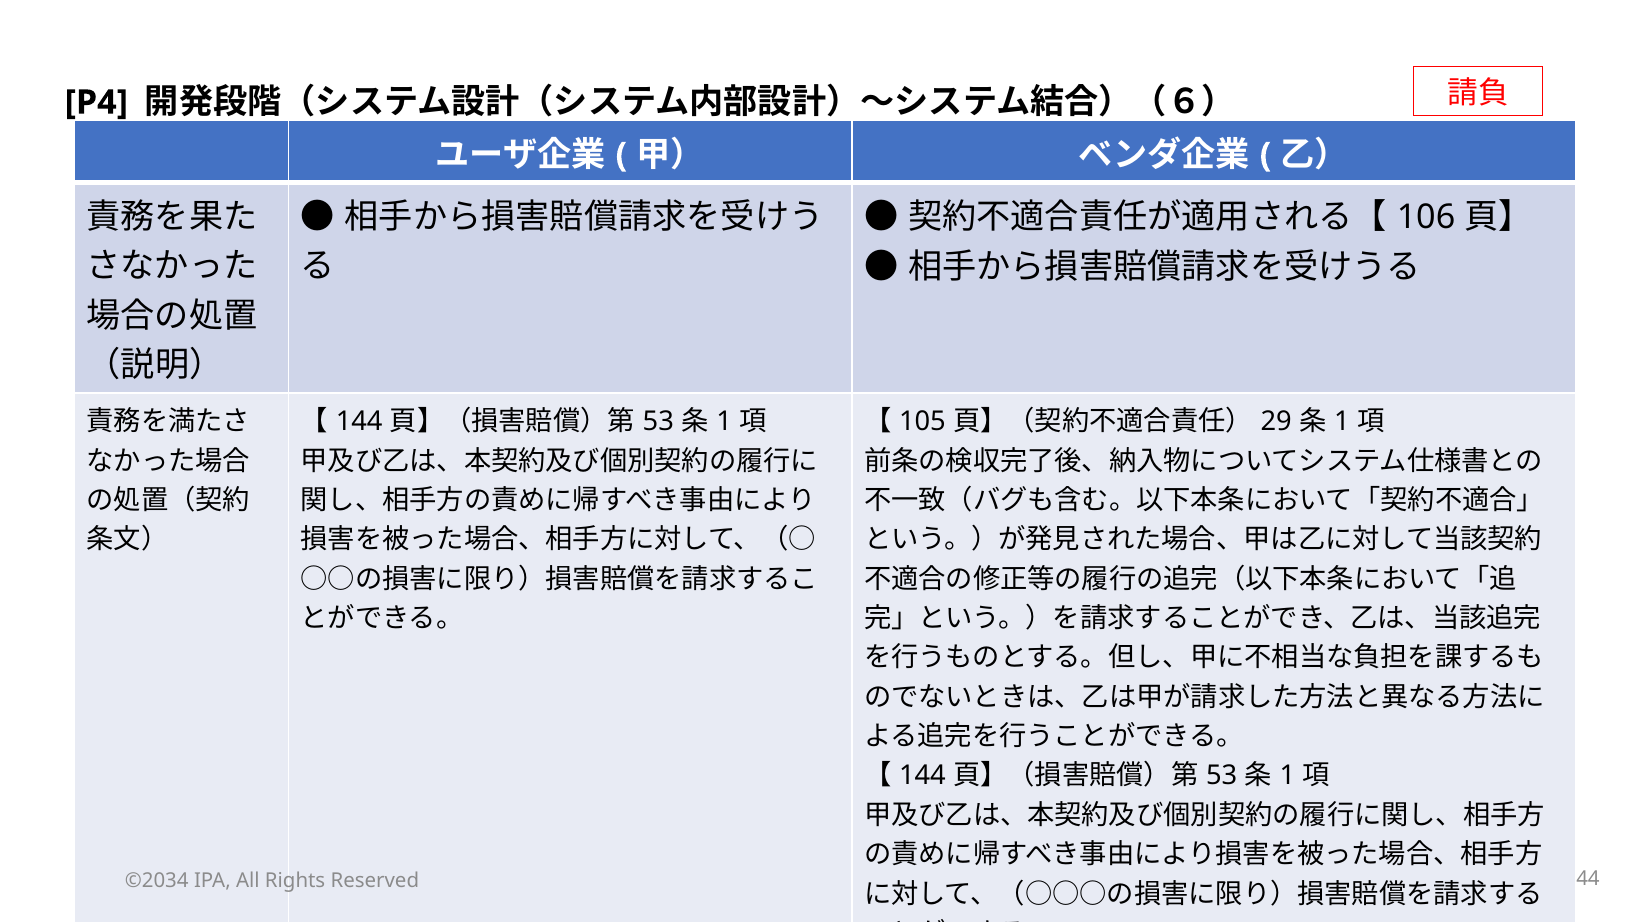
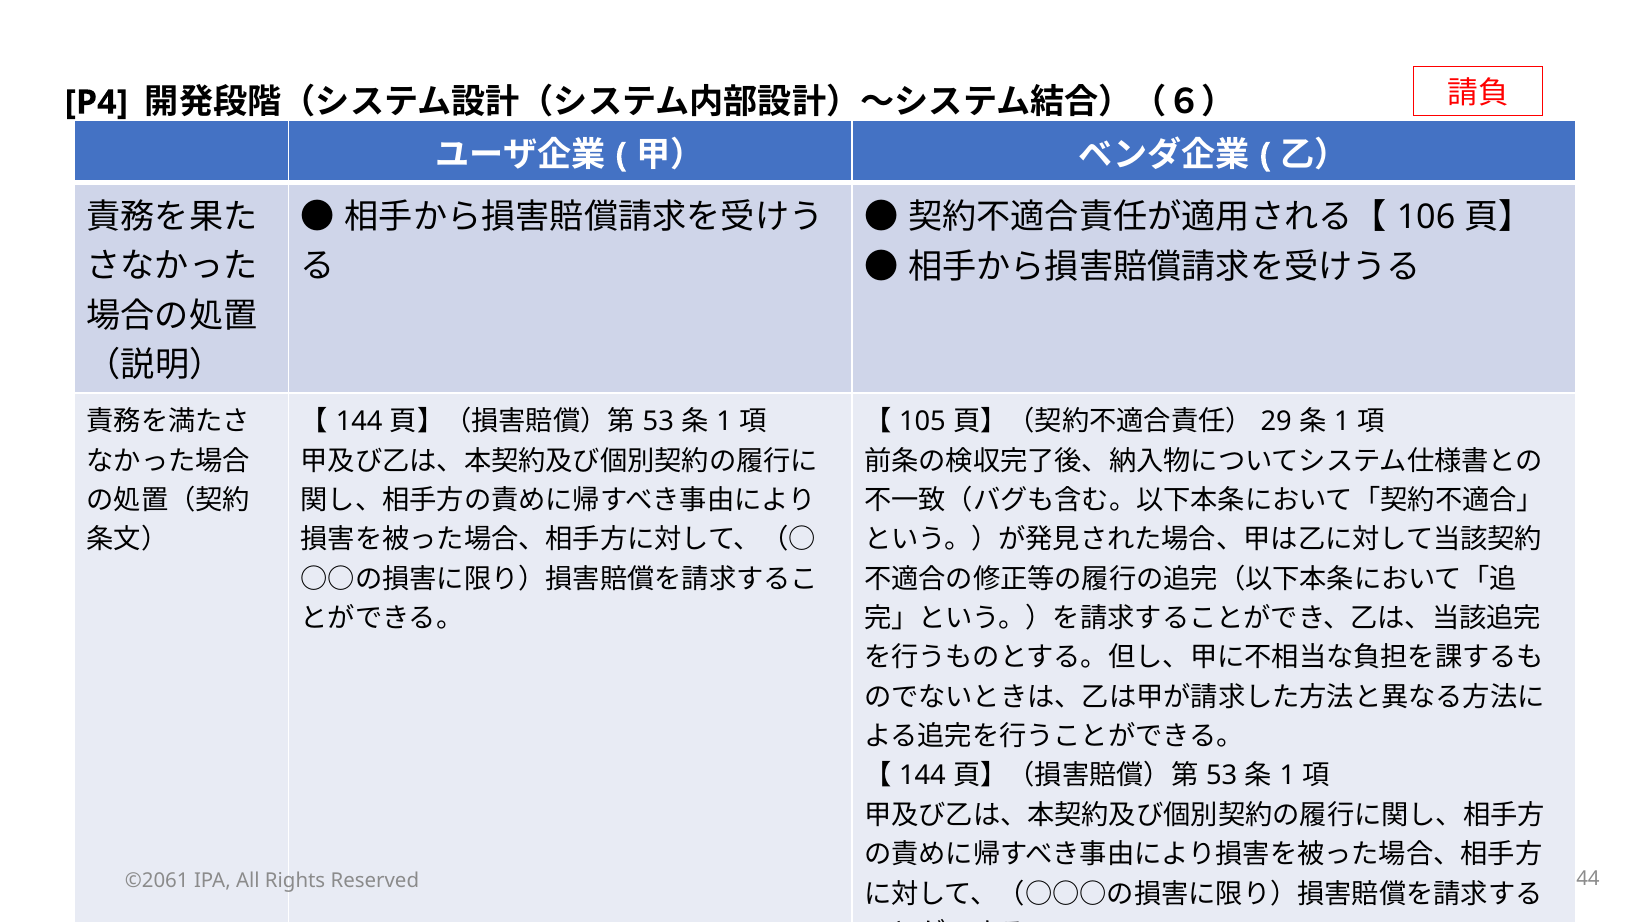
©2034: ©2034 -> ©2061 (157, 880)
